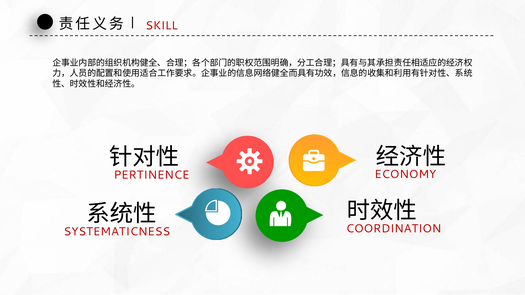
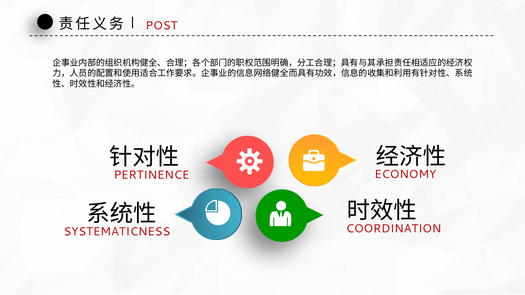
SKILL: SKILL -> POST (162, 26)
